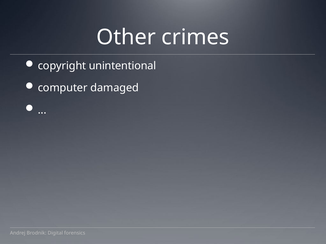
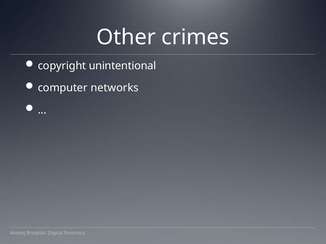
damaged: damaged -> networks (115, 88)
